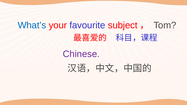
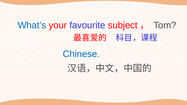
Chinese colour: purple -> blue (81, 54)
